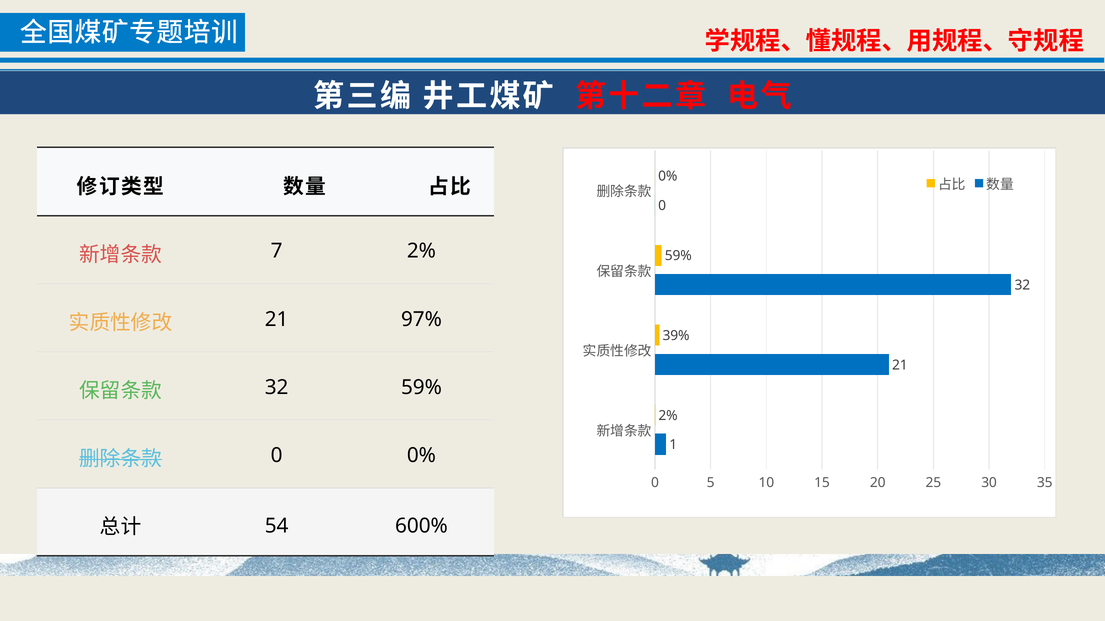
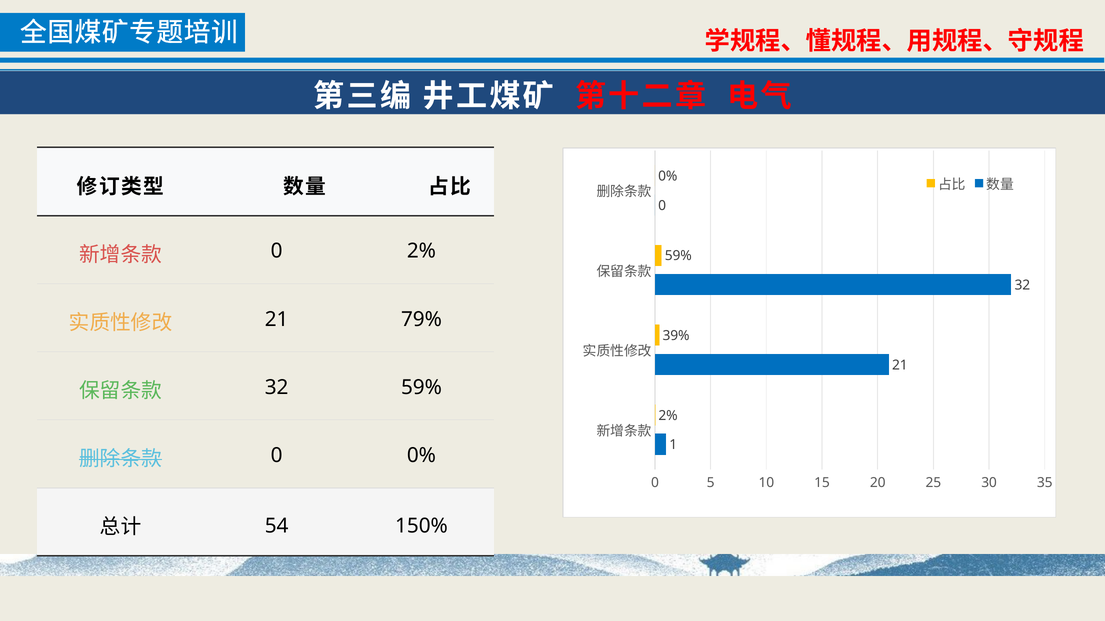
7: 7 -> 0 (277, 251)
97%: 97% -> 79% (421, 319)
600%: 600% -> 150% (421, 526)
